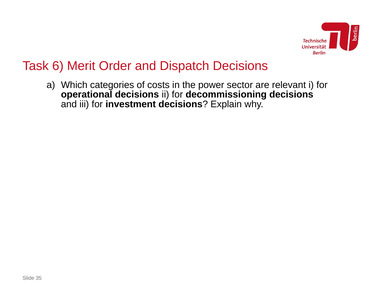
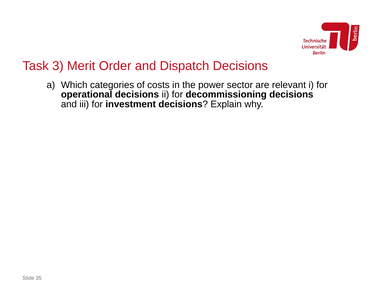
6: 6 -> 3 (58, 66)
